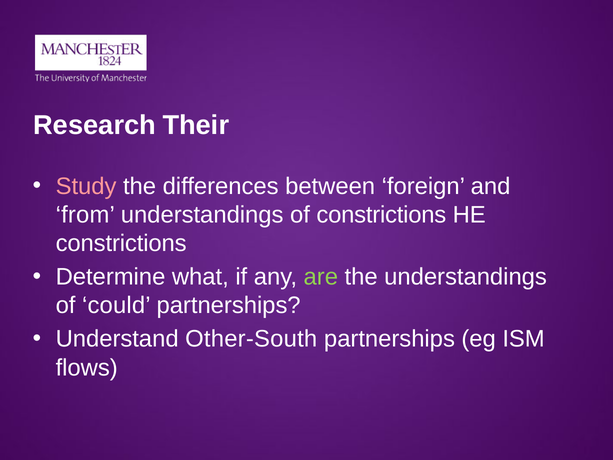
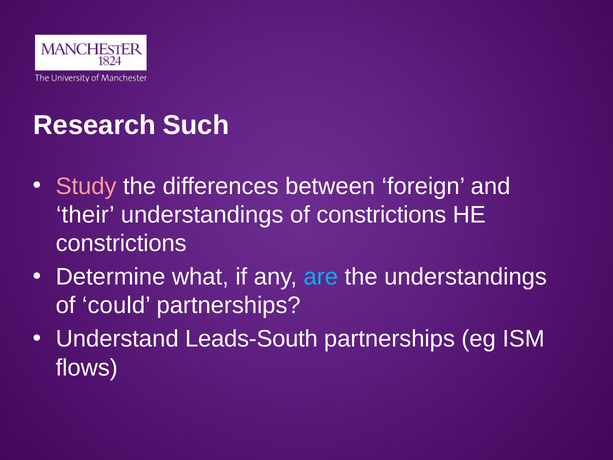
Their: Their -> Such (196, 125)
from: from -> their (85, 215)
are colour: light green -> light blue (321, 277)
Other-South: Other-South -> Leads-South (251, 339)
